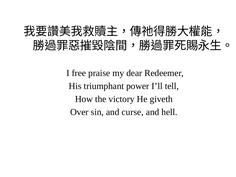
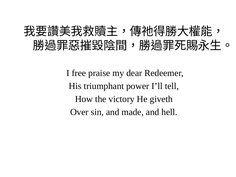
curse: curse -> made (133, 112)
